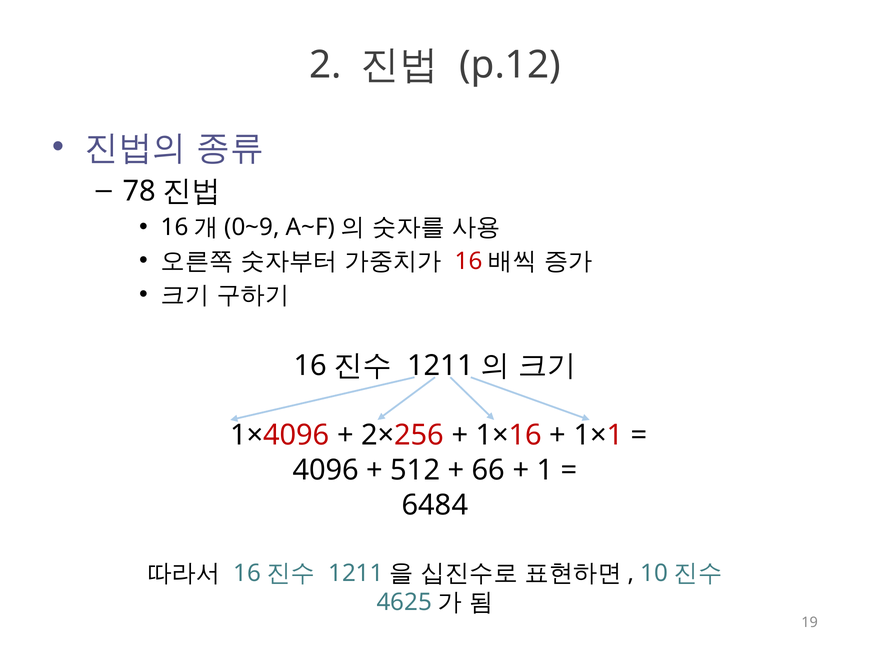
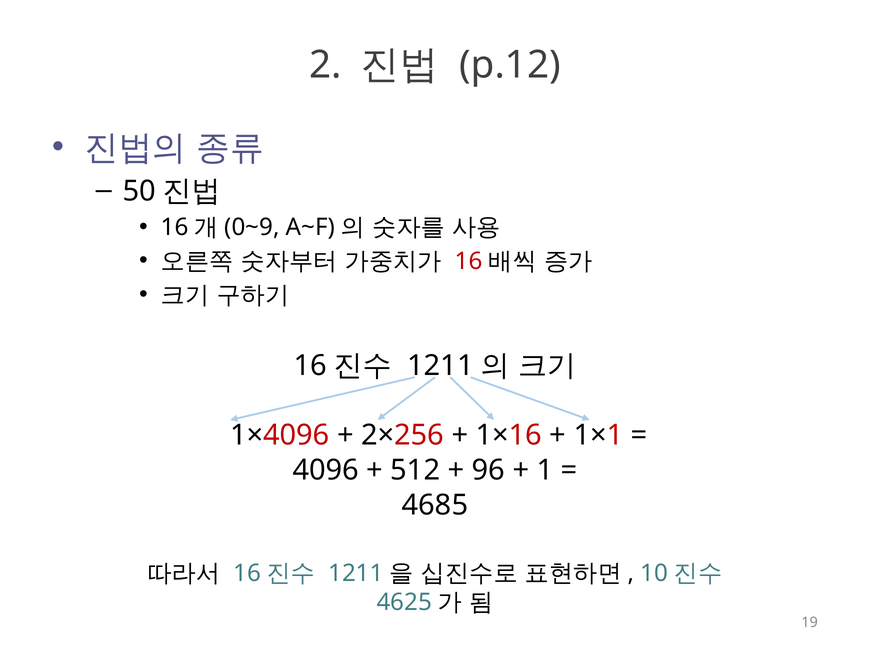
78: 78 -> 50 (139, 191)
66: 66 -> 96 (488, 470)
6484: 6484 -> 4685 (435, 505)
